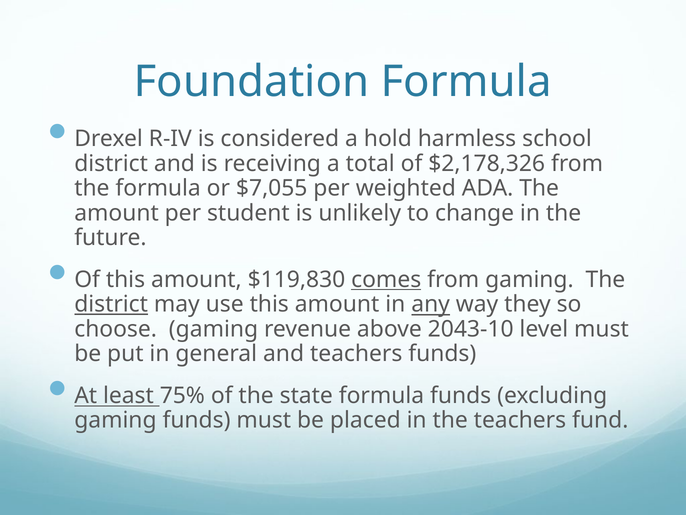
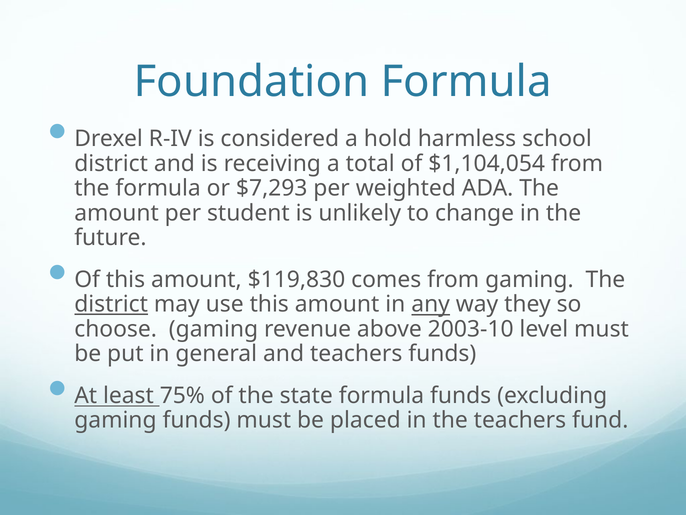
$2,178,326: $2,178,326 -> $1,104,054 (487, 163)
$7,055: $7,055 -> $7,293 (272, 188)
comes underline: present -> none (386, 279)
2043-10: 2043-10 -> 2003-10 (471, 329)
